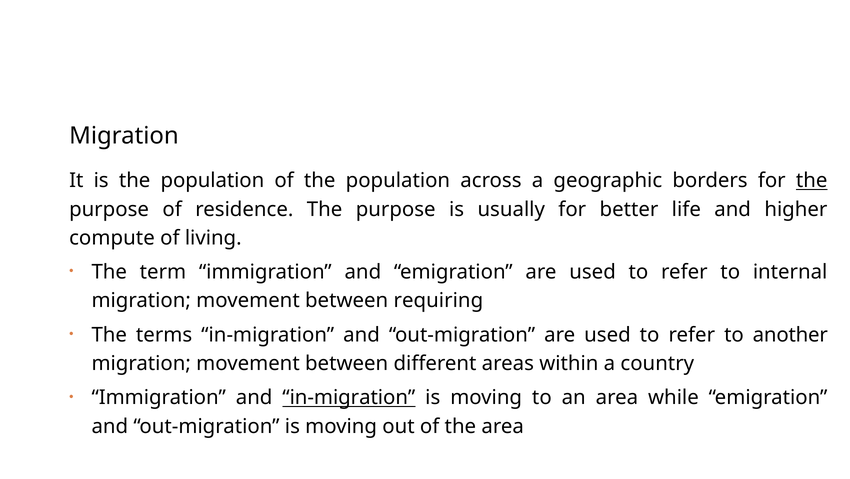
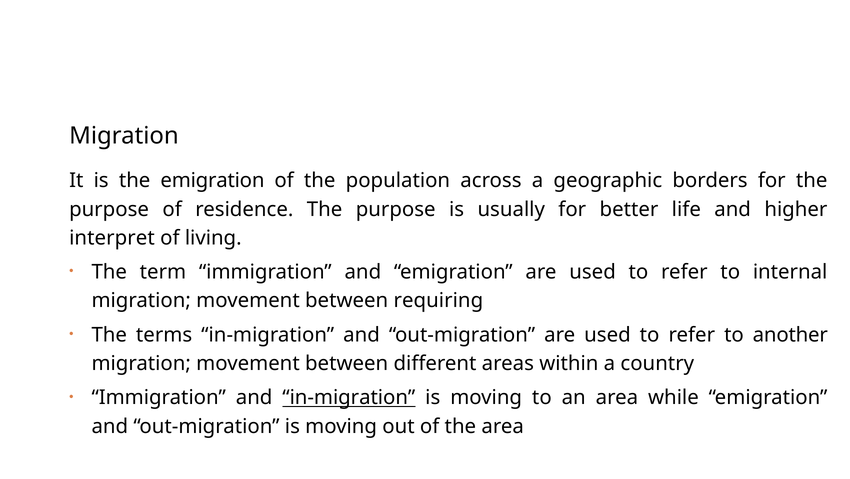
is the population: population -> emigration (212, 181)
the underline: present -> none (812, 181)
compute: compute -> interpret (112, 238)
